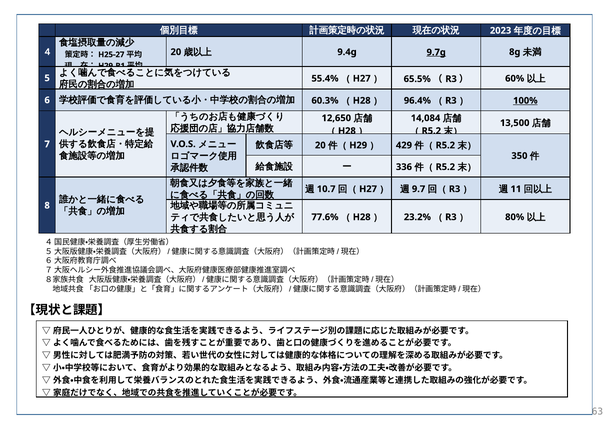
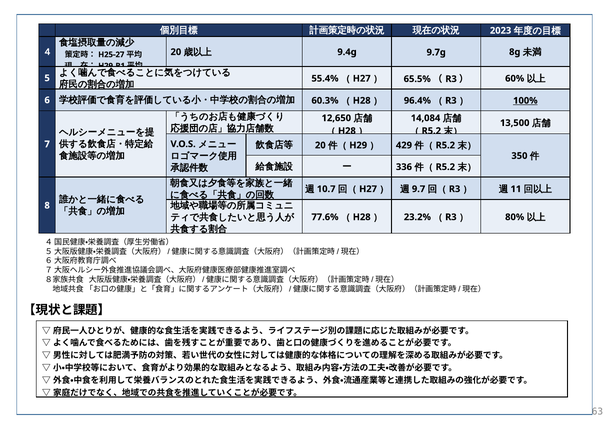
9.7g underline: present -> none (436, 52)
